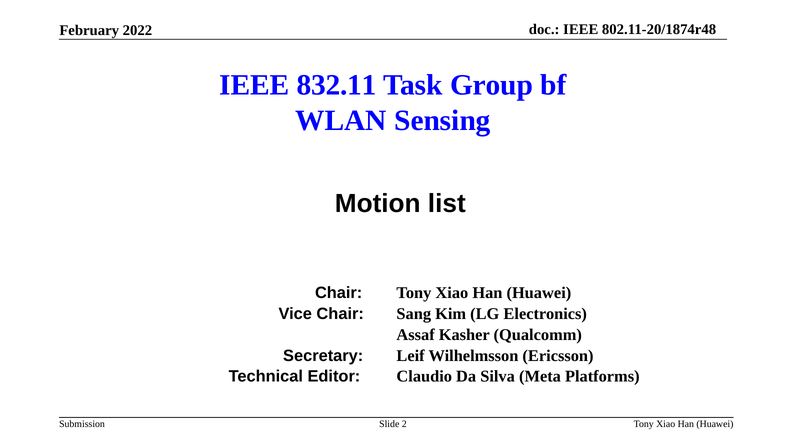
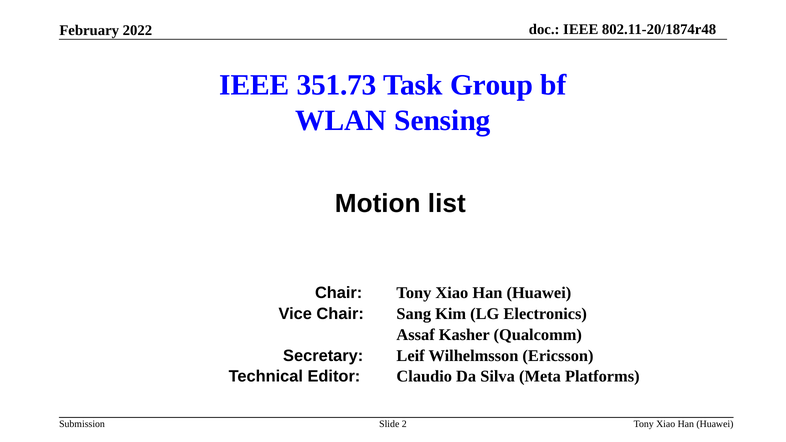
832.11: 832.11 -> 351.73 (337, 85)
